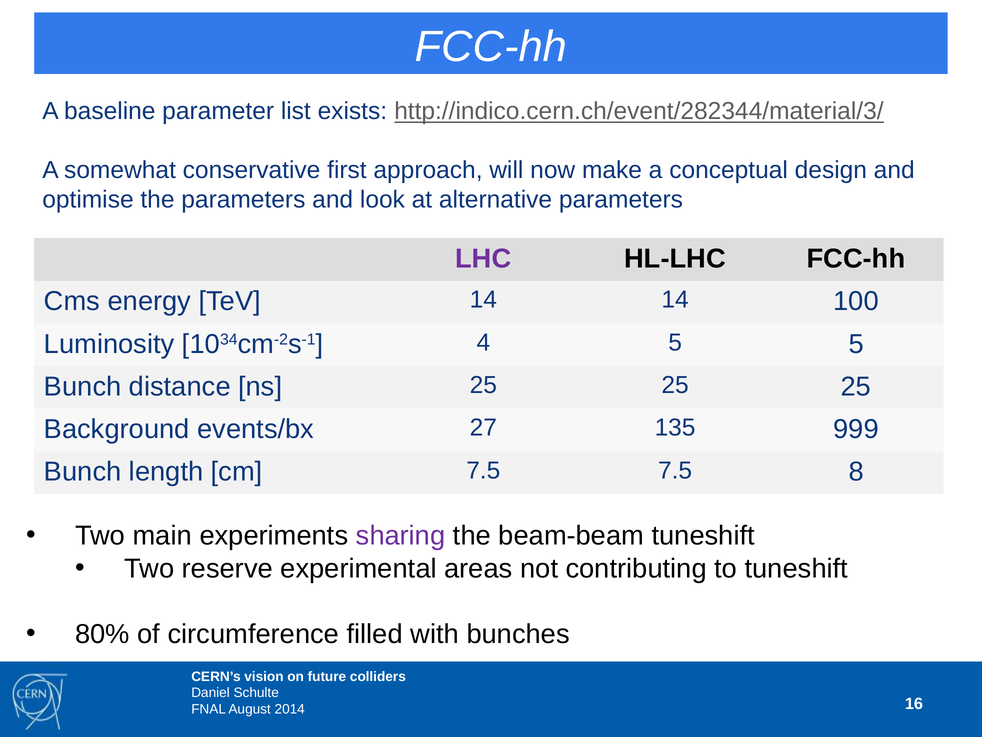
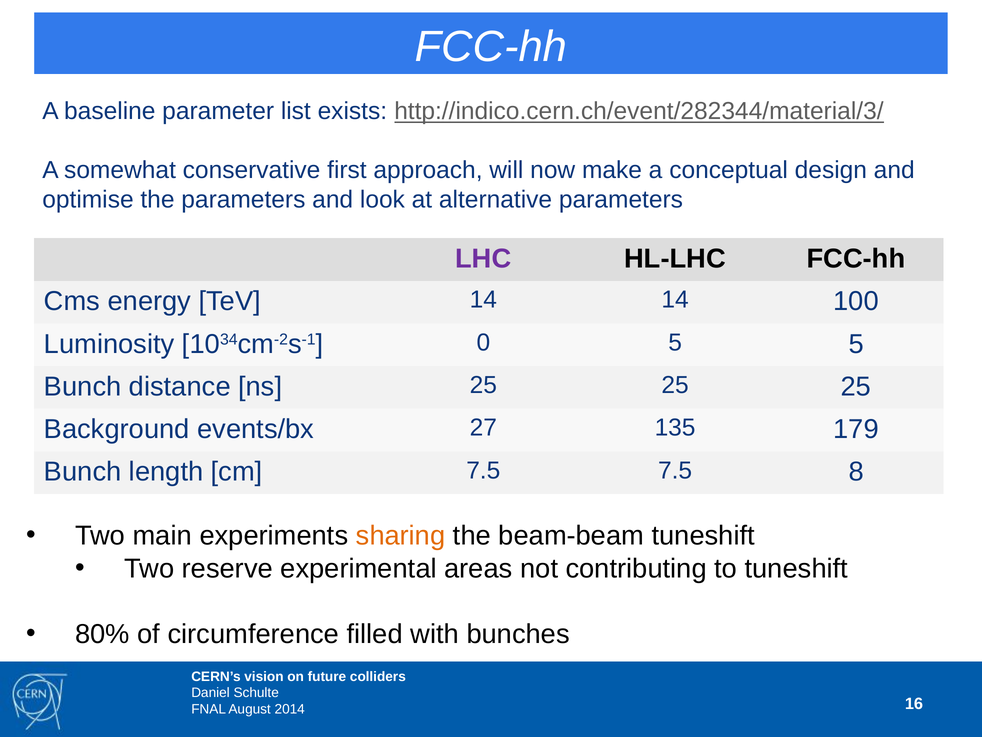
4: 4 -> 0 (483, 342)
999: 999 -> 179 (856, 429)
sharing colour: purple -> orange (401, 536)
